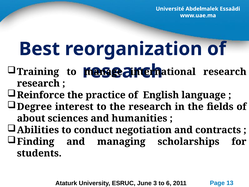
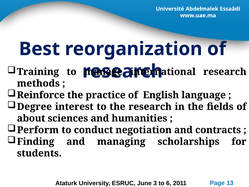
research: research -> methods (38, 83)
Abilities: Abilities -> Perform (38, 130)
